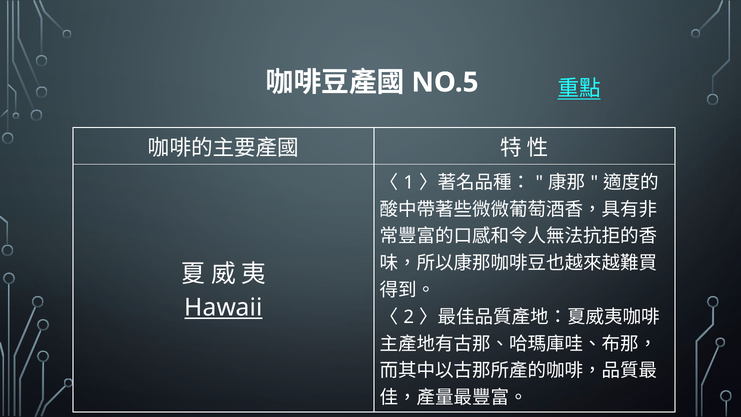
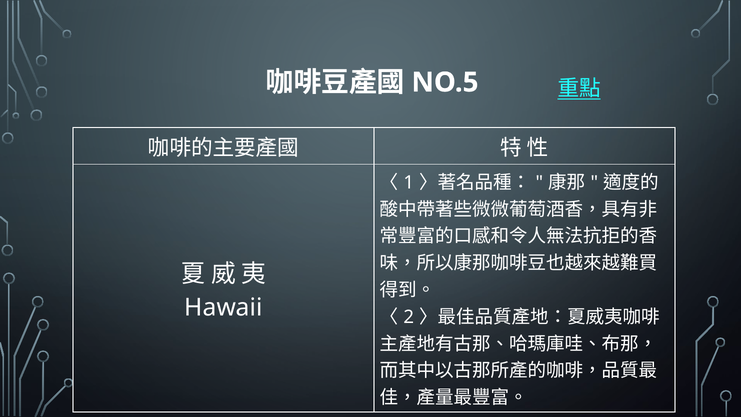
Hawaii underline: present -> none (223, 307)
